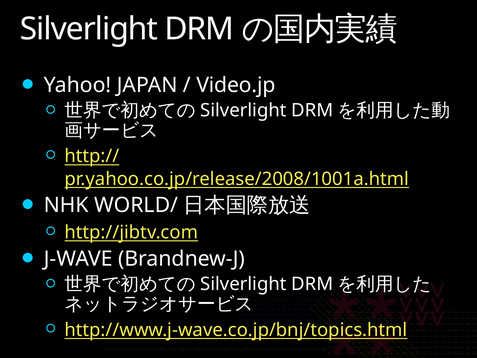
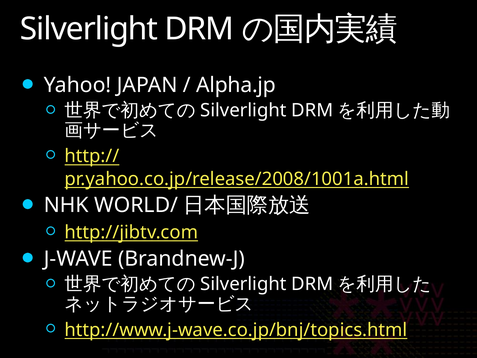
Video.jp: Video.jp -> Alpha.jp (236, 85)
